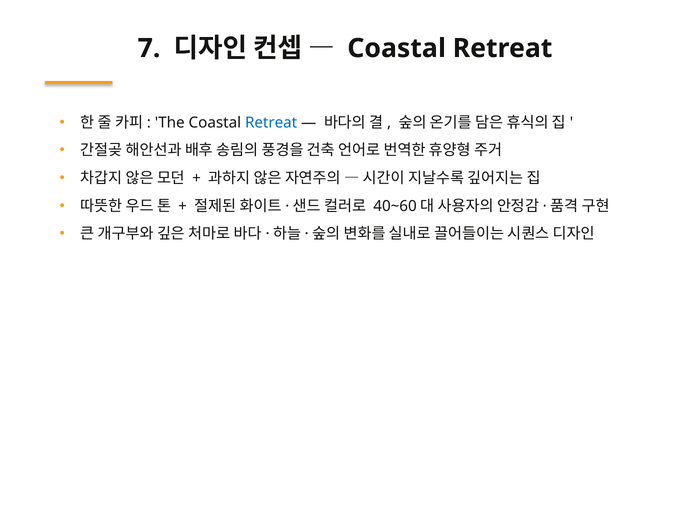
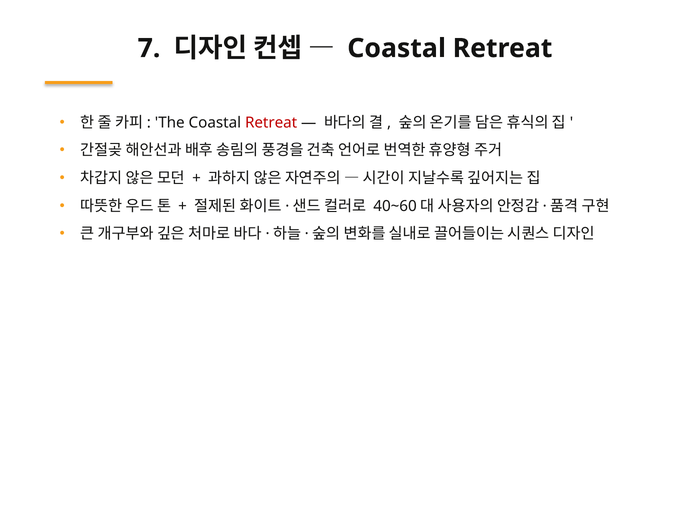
Retreat colour: blue -> red (271, 122)
